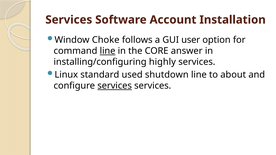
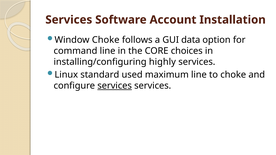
user: user -> data (191, 40)
line underline: present -> none (108, 51)
answer: answer -> choices (187, 51)
shutdown: shutdown -> maximum (167, 75)
to about: about -> choke (233, 75)
